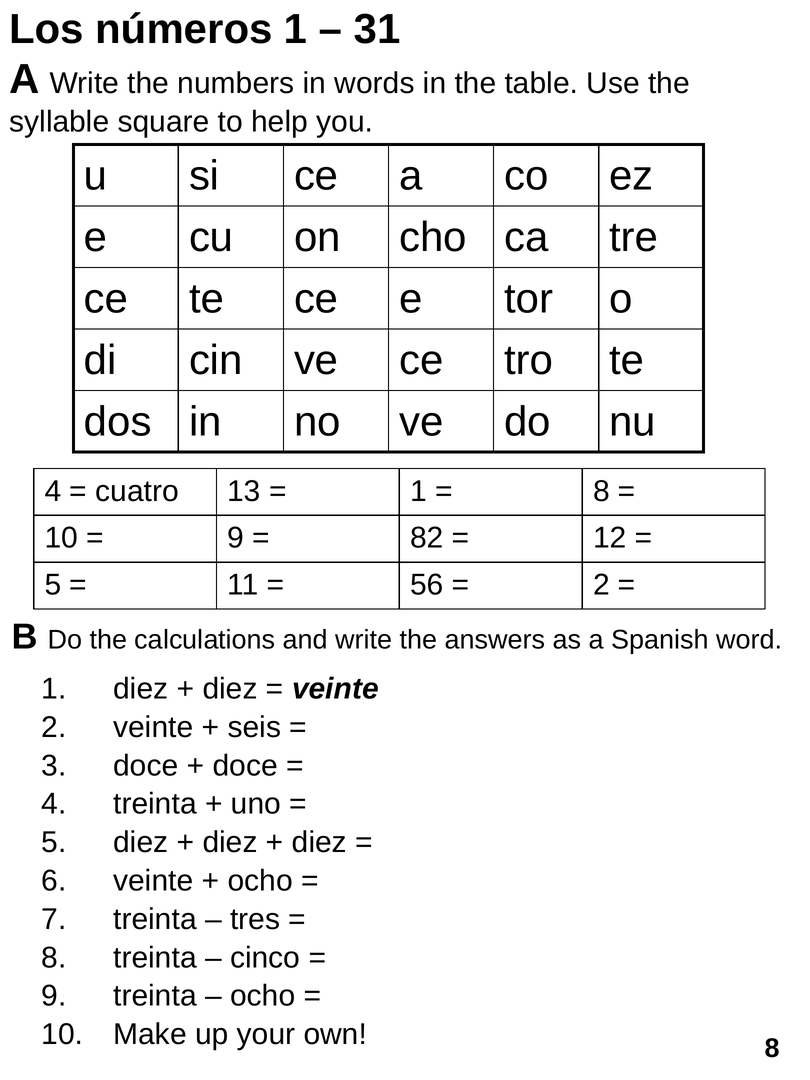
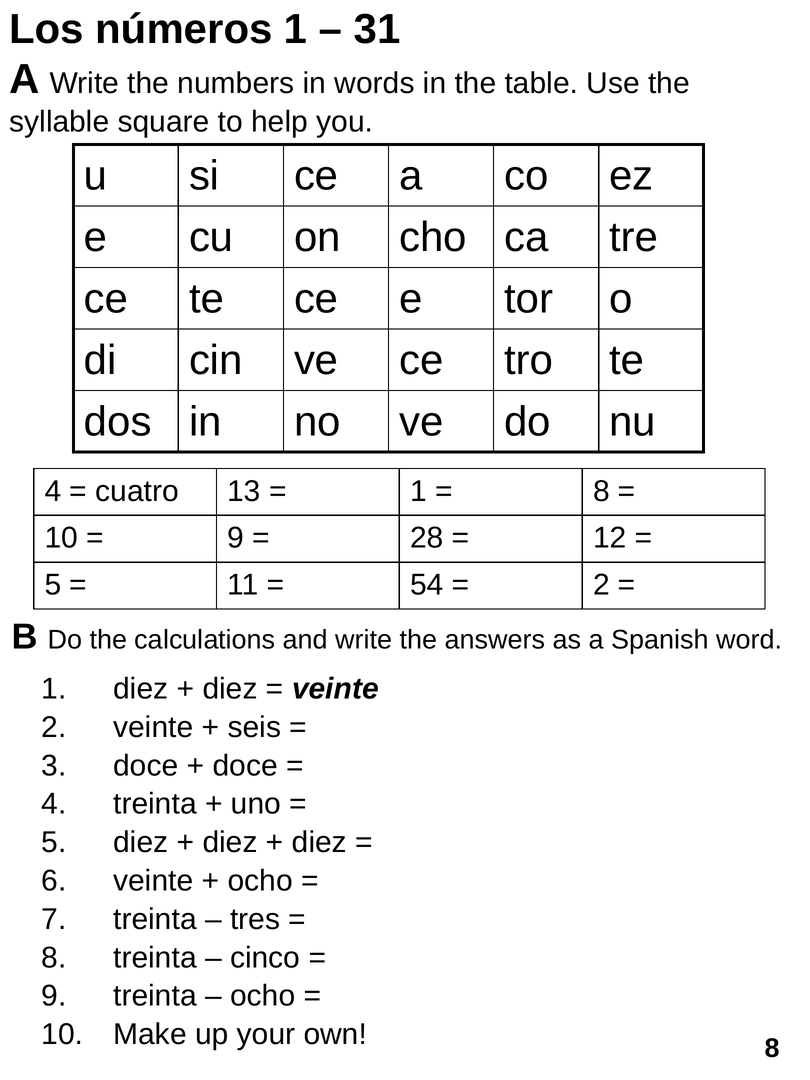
82: 82 -> 28 (427, 538)
56: 56 -> 54 (427, 585)
